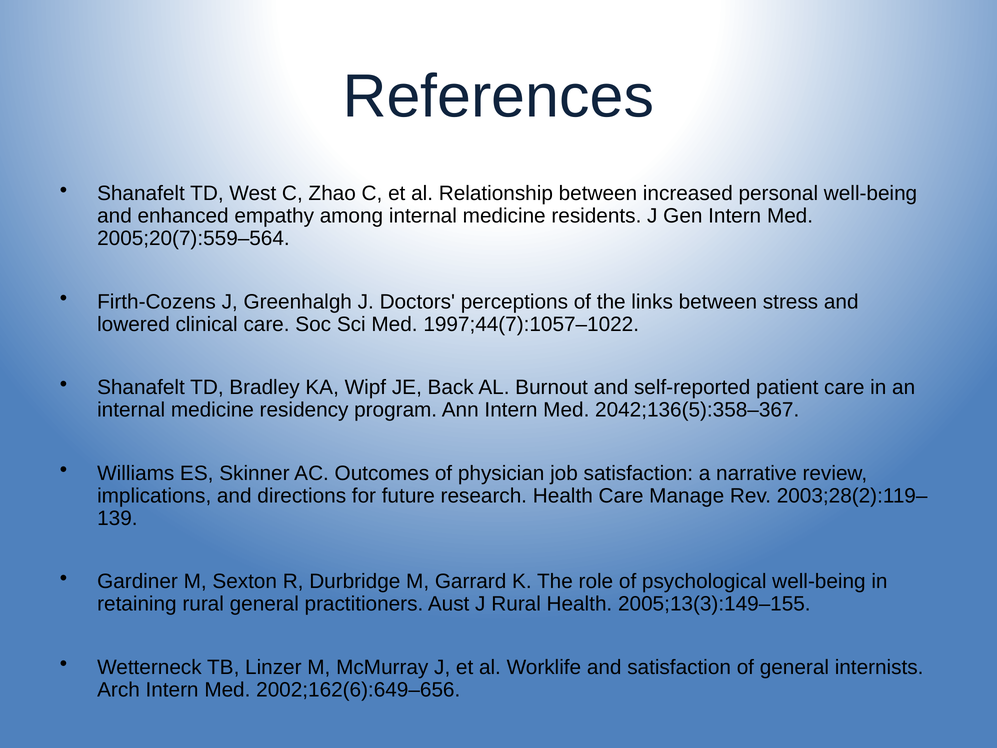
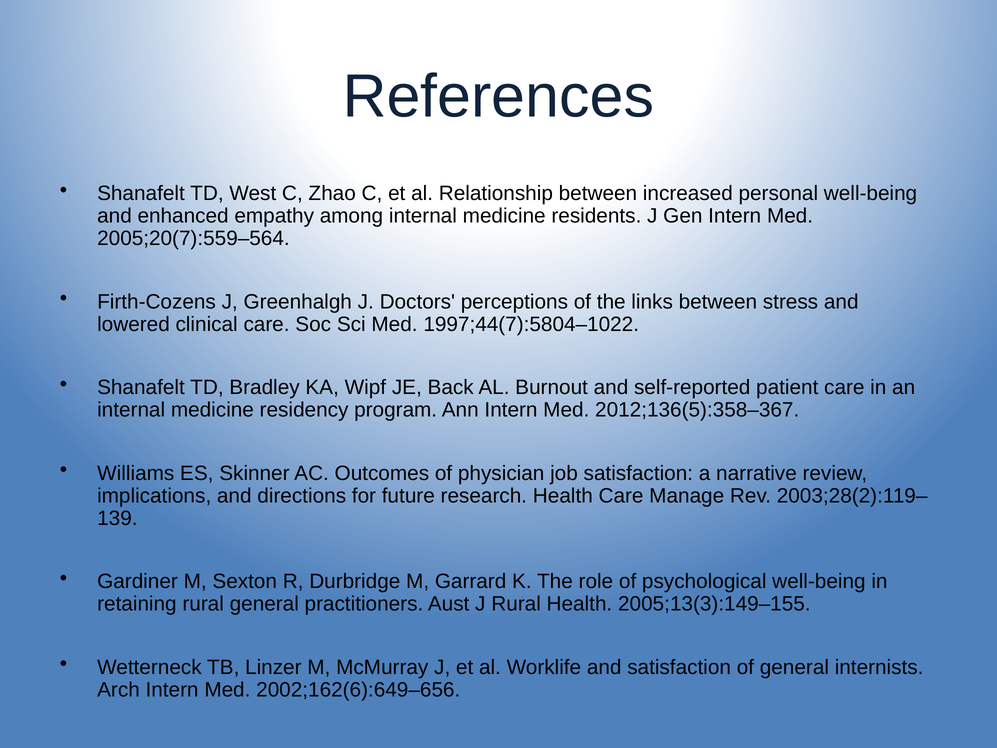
1997;44(7):1057–1022: 1997;44(7):1057–1022 -> 1997;44(7):5804–1022 (531, 324)
2042;136(5):358–367: 2042;136(5):358–367 -> 2012;136(5):358–367 (697, 410)
